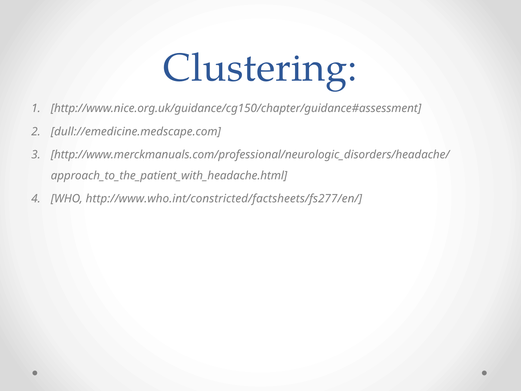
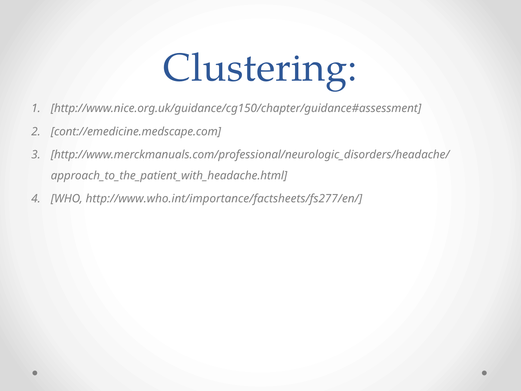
dull://emedicine.medscape.com: dull://emedicine.medscape.com -> cont://emedicine.medscape.com (136, 132)
http://www.who.int/constricted/factsheets/fs277/en/: http://www.who.int/constricted/factsheets/fs277/en/ -> http://www.who.int/importance/factsheets/fs277/en/ (224, 199)
